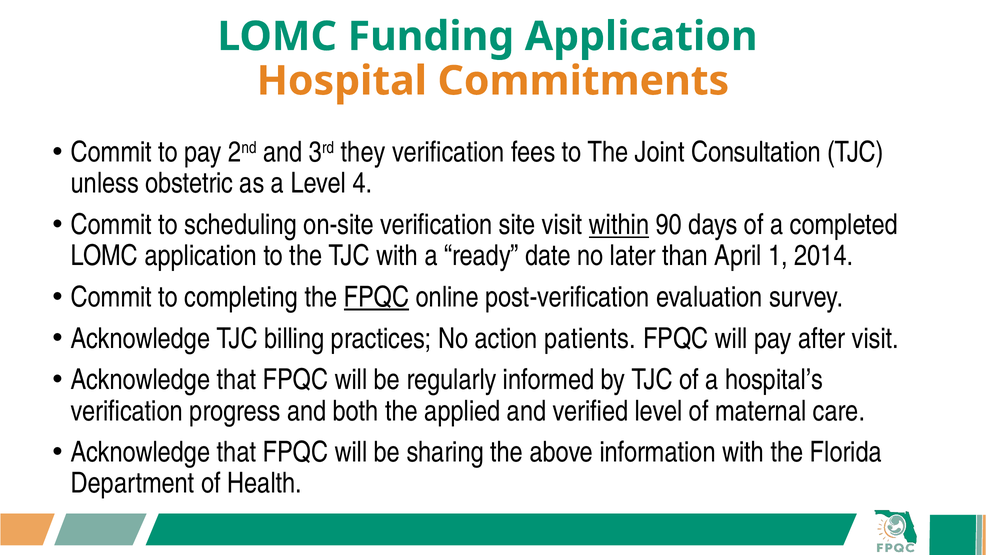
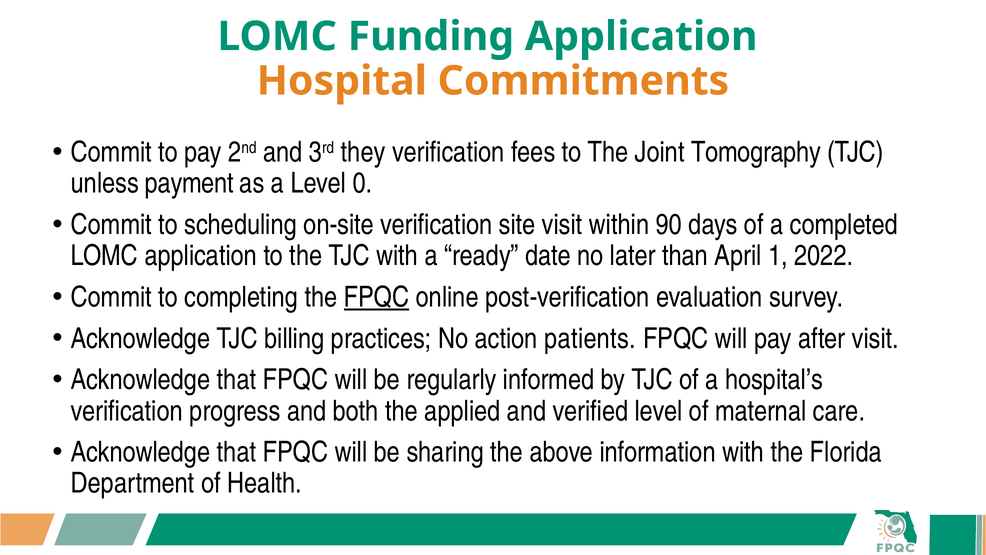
Consultation: Consultation -> Tomography (756, 152)
obstetric: obstetric -> payment (189, 183)
4: 4 -> 0 (362, 183)
within underline: present -> none (619, 225)
2014: 2014 -> 2022 (824, 256)
